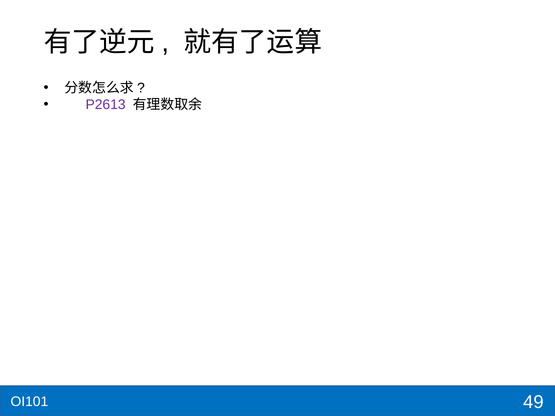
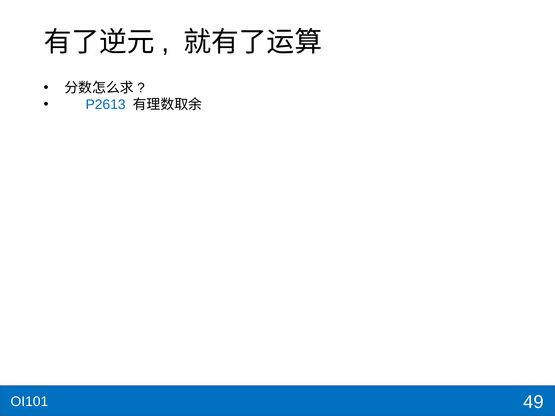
P2613 colour: purple -> blue (106, 105)
